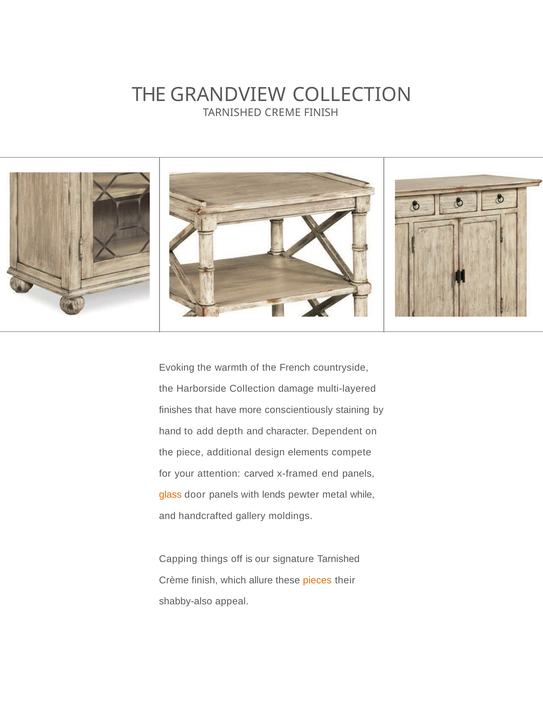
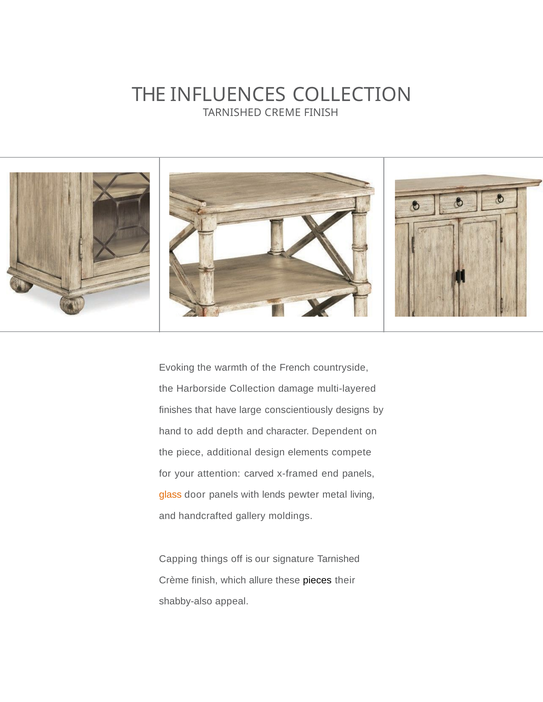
GRANDVIEW: GRANDVIEW -> INFLUENCES (228, 95)
more: more -> large (250, 410)
staining: staining -> designs (353, 410)
while: while -> living (362, 495)
pieces colour: orange -> black (317, 581)
